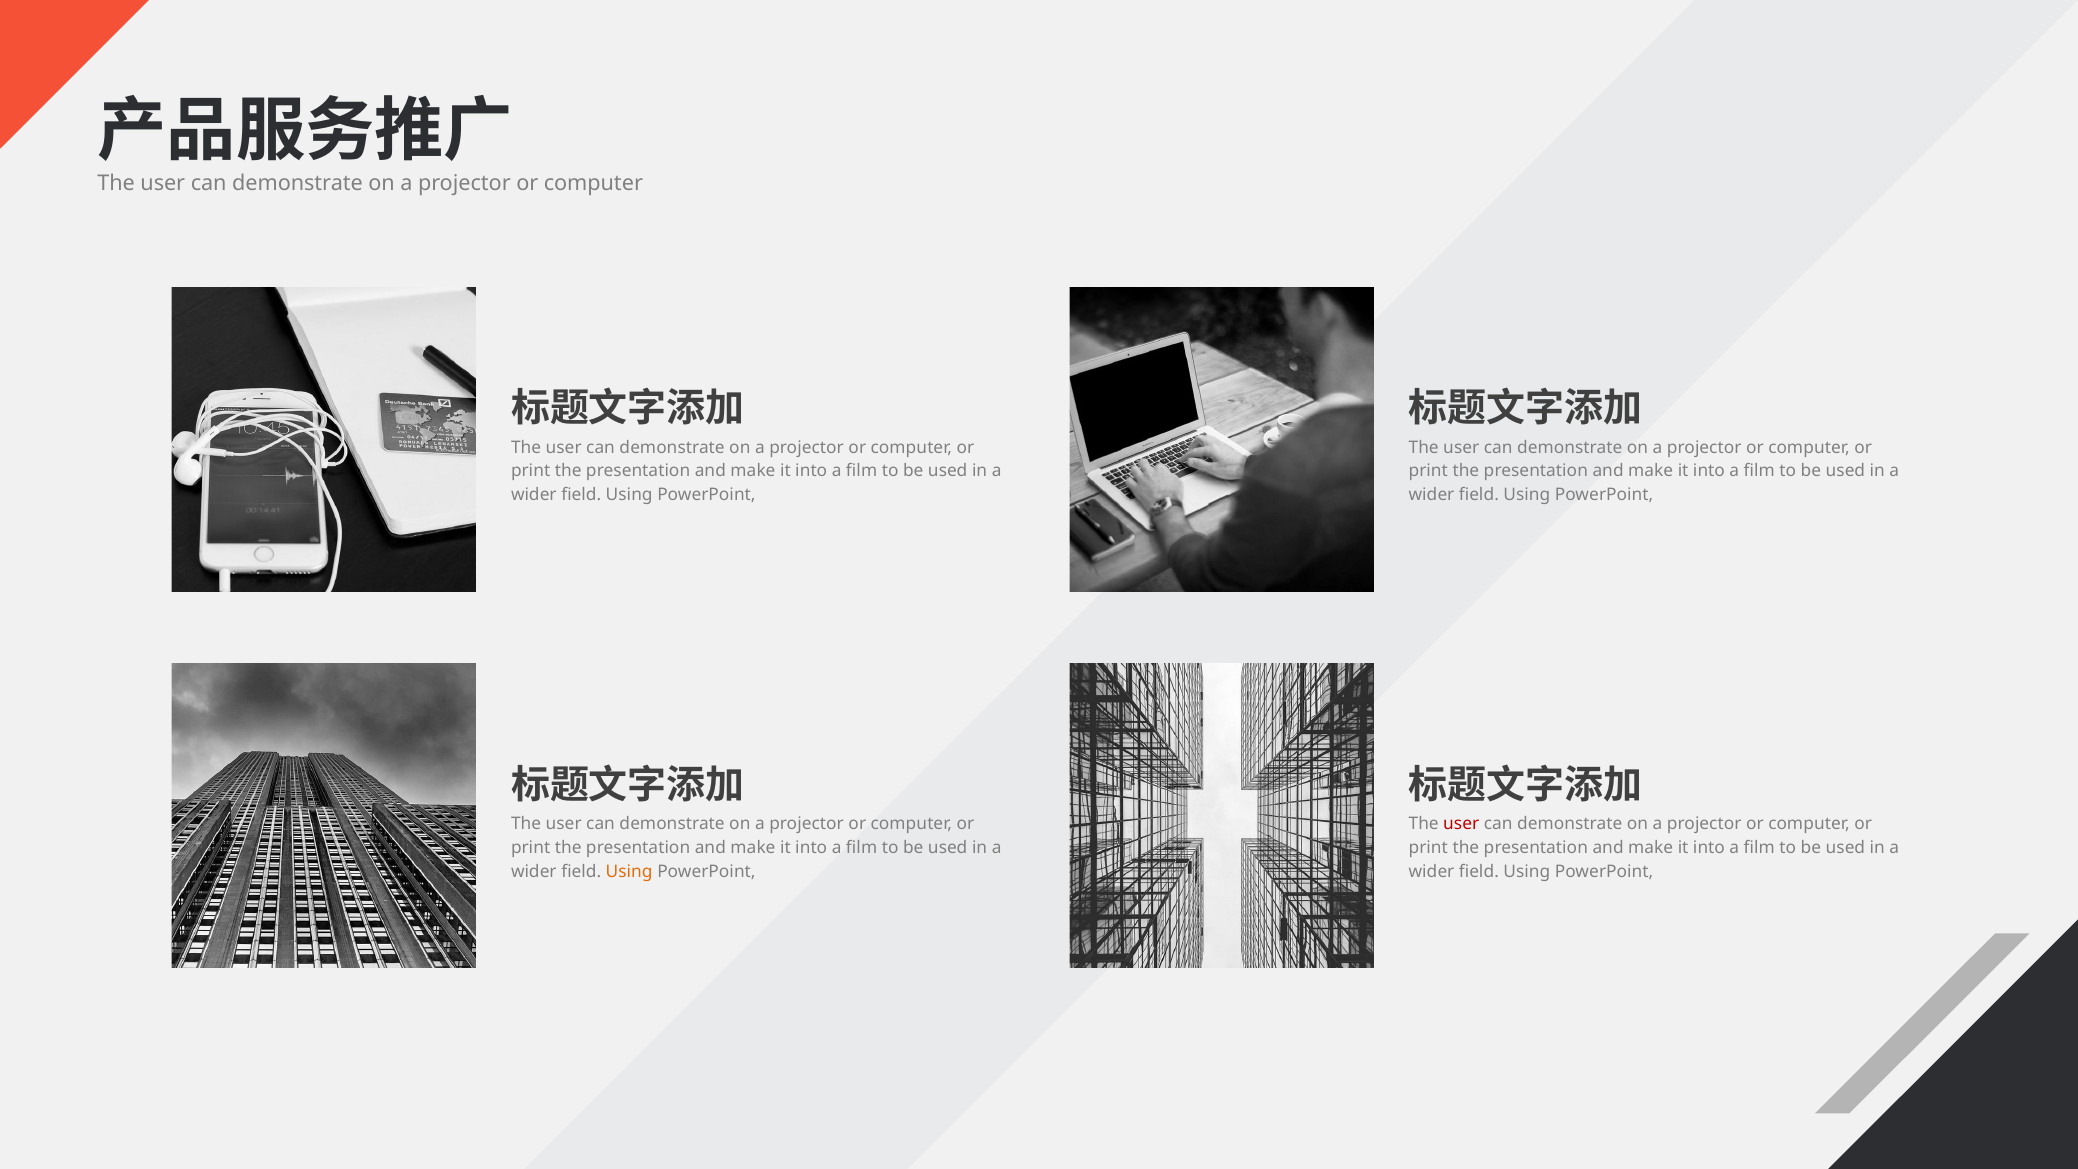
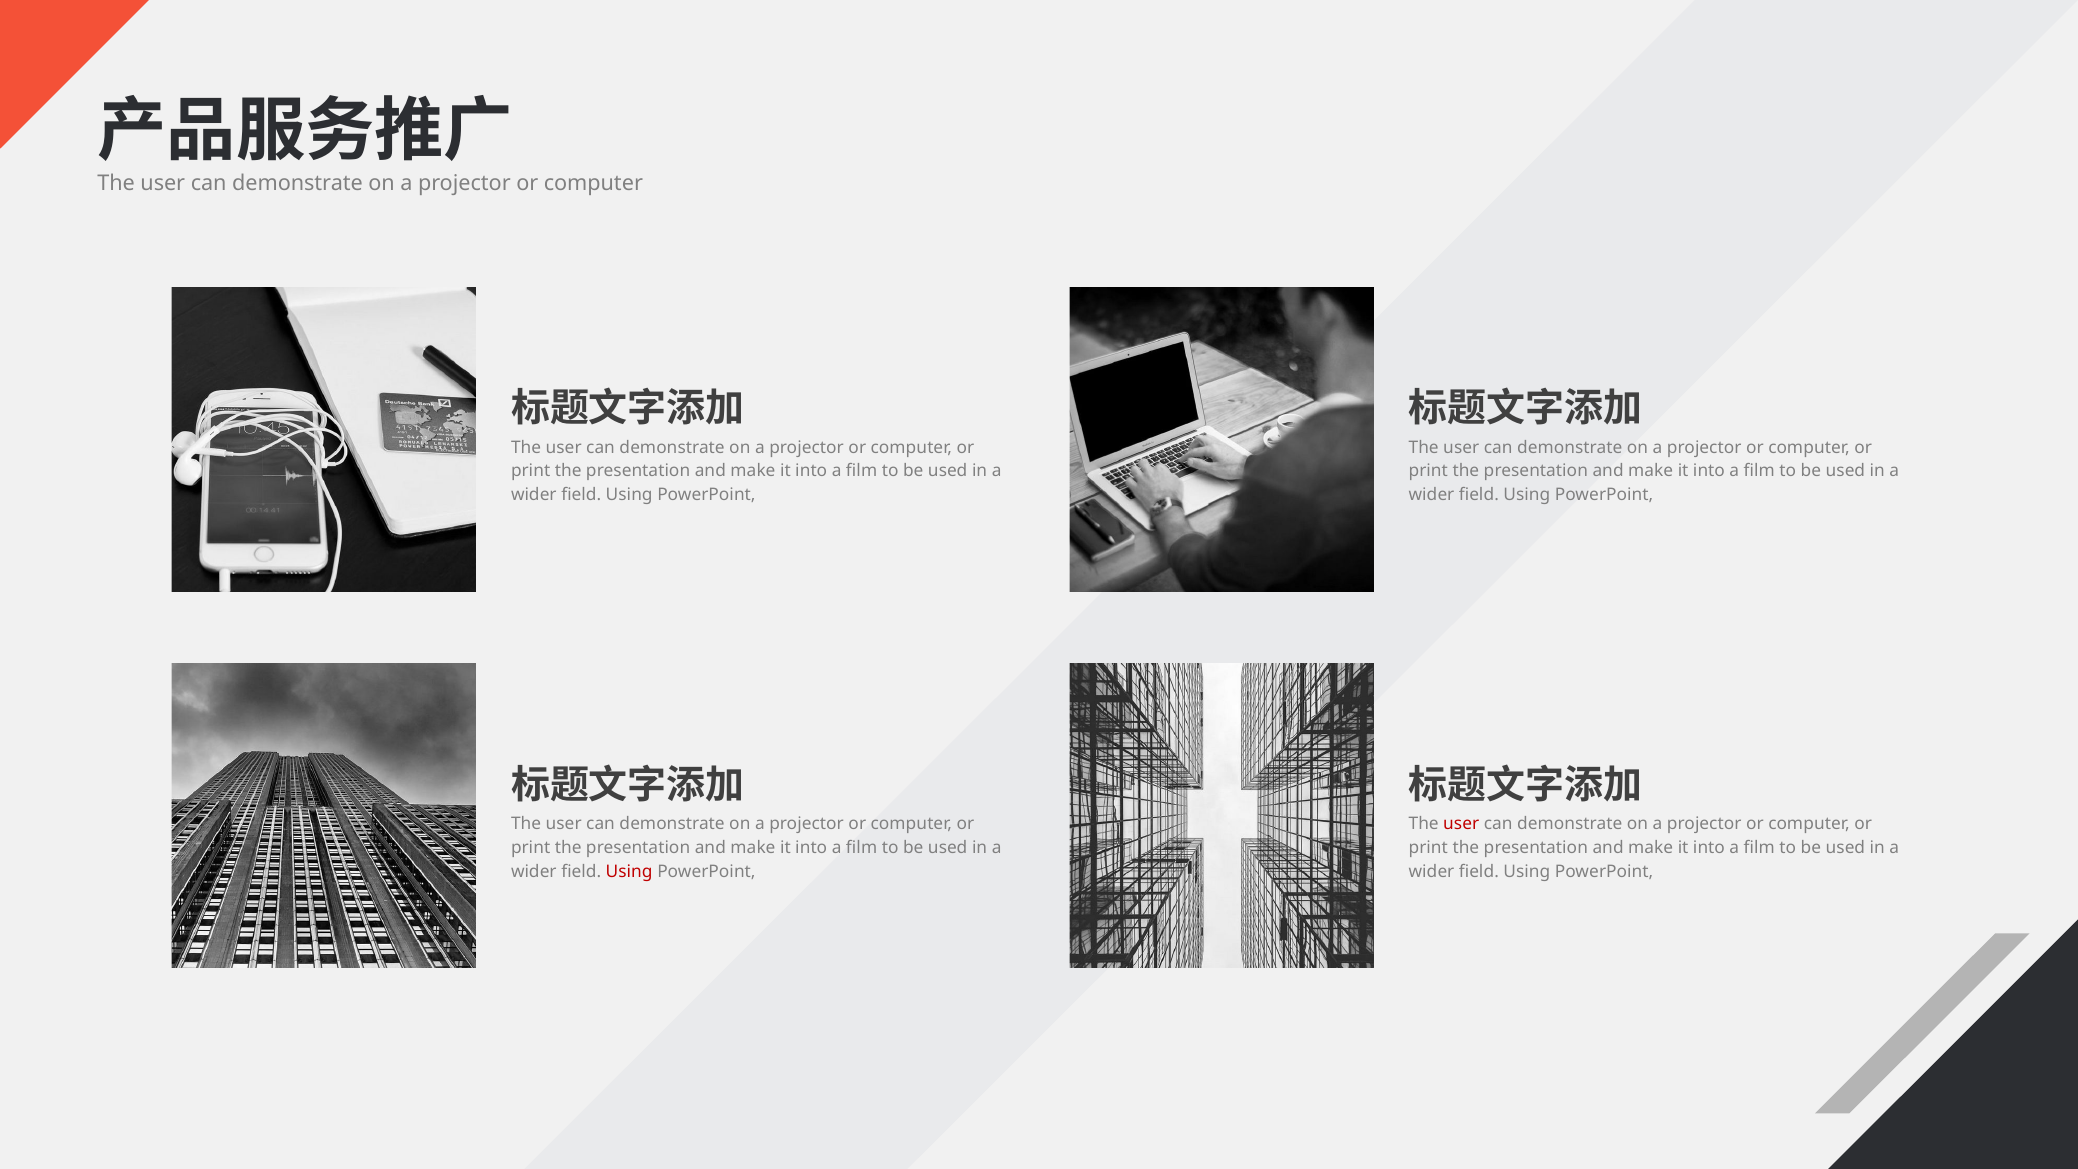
Using colour: orange -> red (629, 871)
